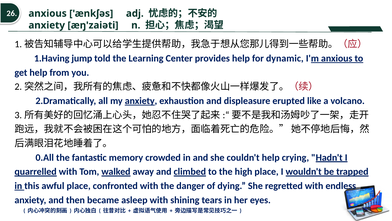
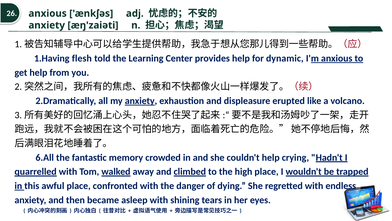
jump: jump -> flesh (82, 58)
0.All: 0.All -> 6.All (45, 157)
